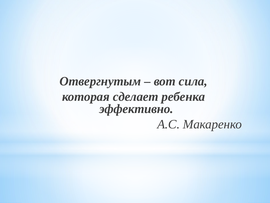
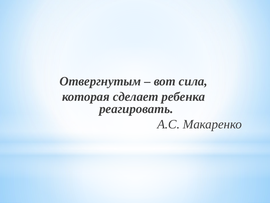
эффективно: эффективно -> реагировать (136, 109)
